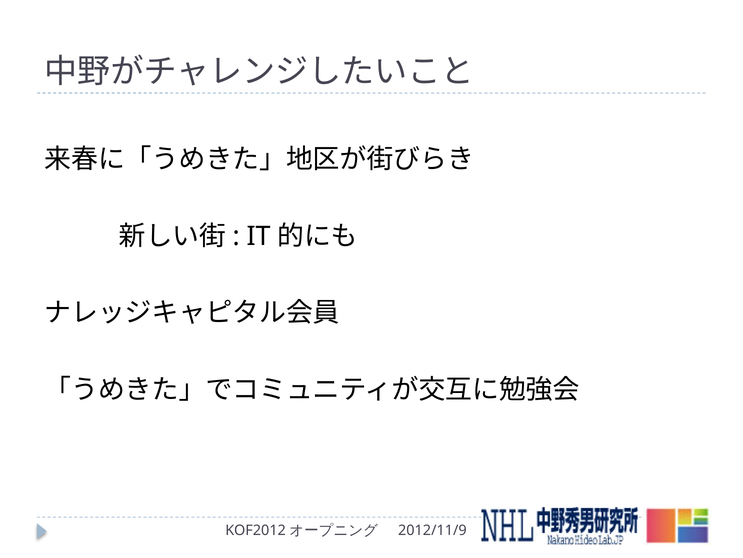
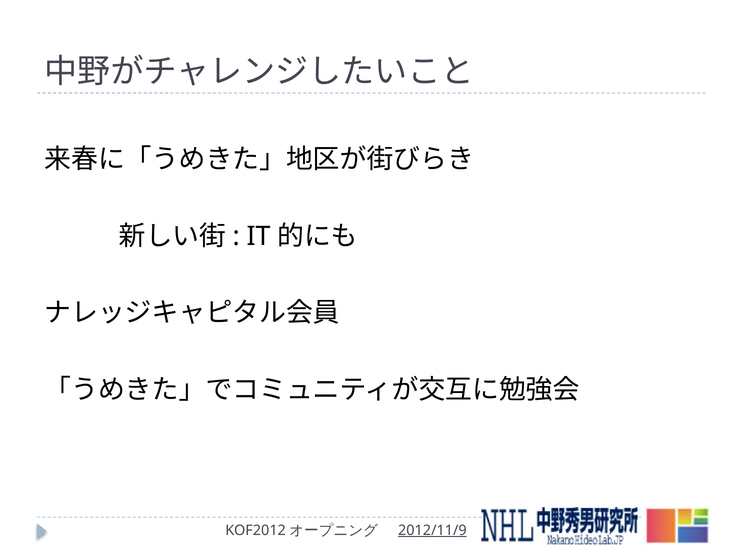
2012/11/9 underline: none -> present (432, 530)
